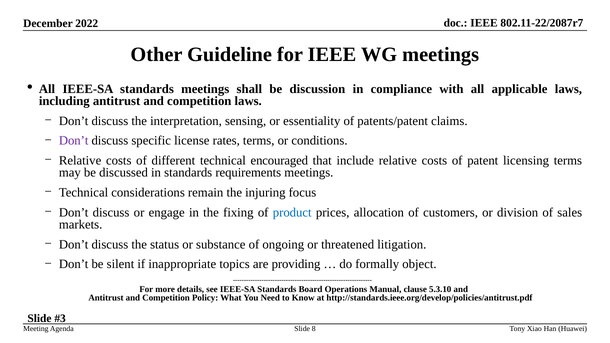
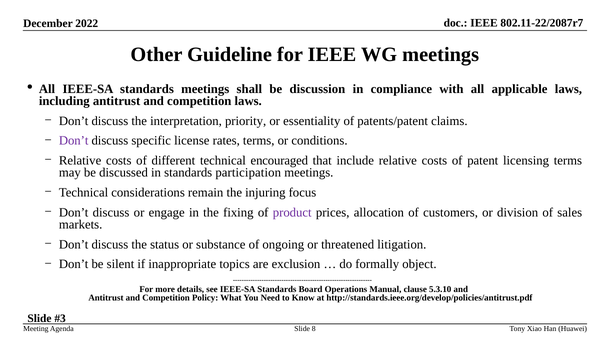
sensing: sensing -> priority (246, 121)
requirements: requirements -> participation (248, 173)
product colour: blue -> purple (292, 212)
providing: providing -> exclusion (296, 264)
